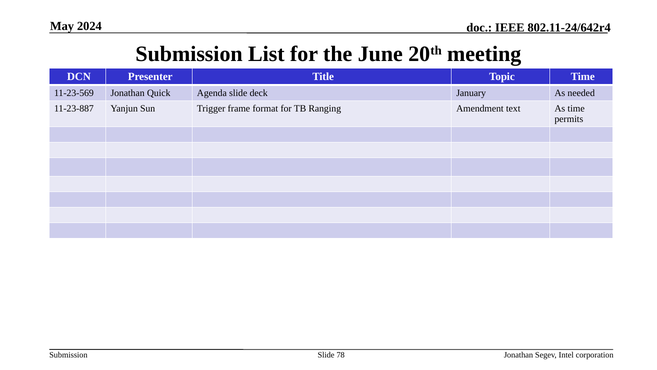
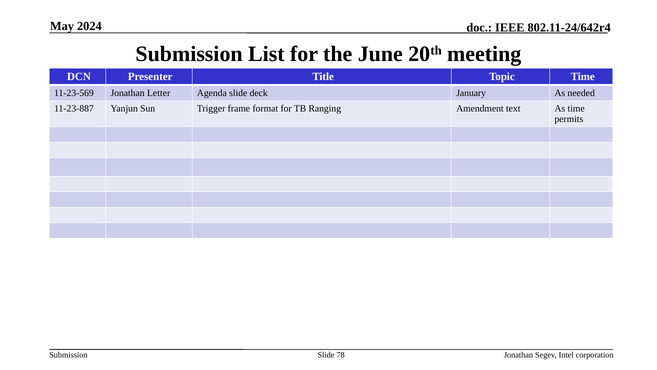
Quick: Quick -> Letter (159, 93)
